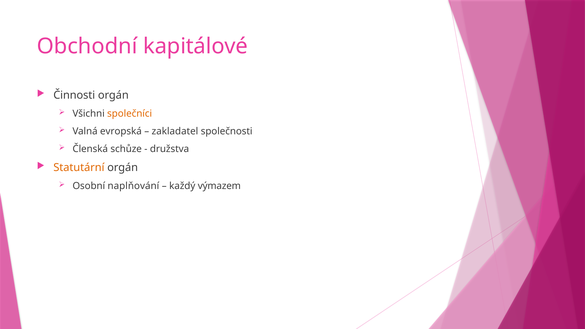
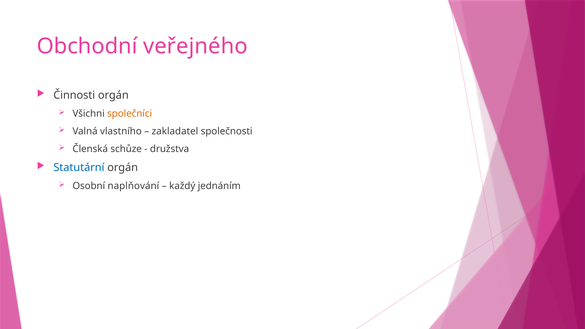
kapitálové: kapitálové -> veřejného (195, 46)
evropská: evropská -> vlastního (121, 131)
Statutární colour: orange -> blue (79, 168)
výmazem: výmazem -> jednáním (219, 186)
